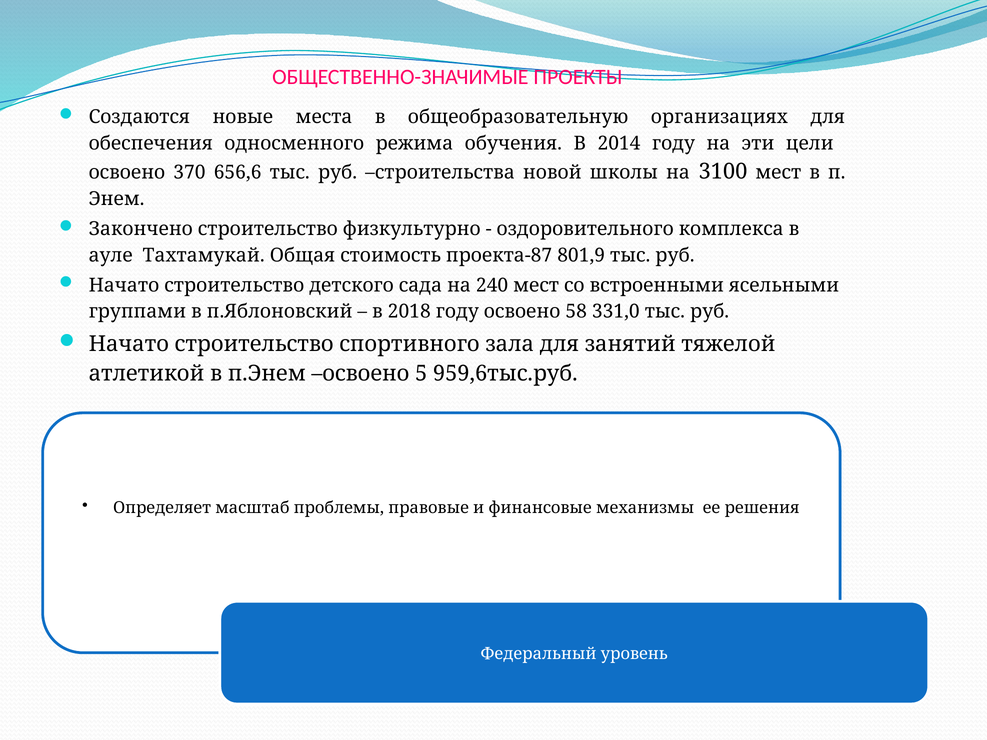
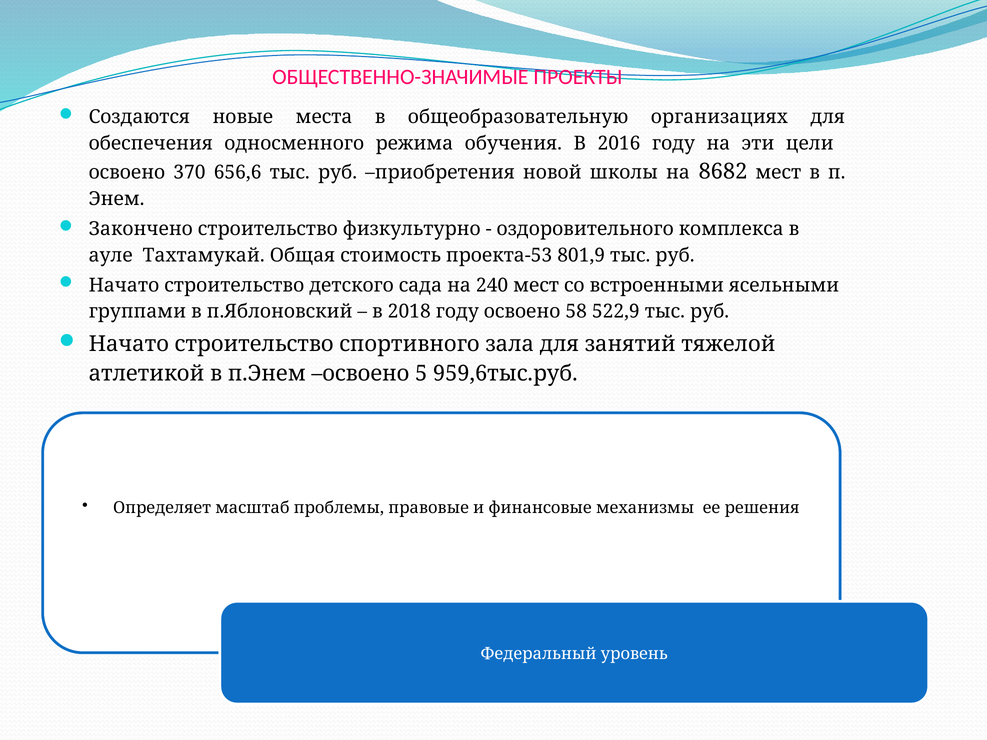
2014: 2014 -> 2016 (619, 143)
строительства: строительства -> приобретения (440, 172)
3100: 3100 -> 8682 (723, 171)
проекта-87: проекта-87 -> проекта-53 (499, 255)
331,0: 331,0 -> 522,9 (616, 312)
